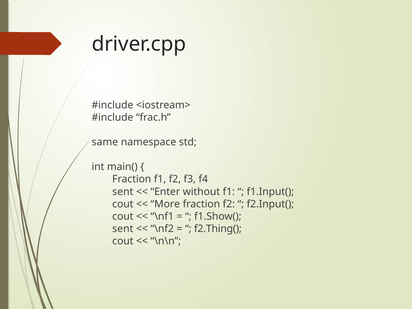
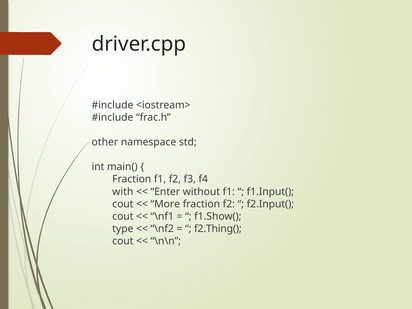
same: same -> other (105, 142)
sent: sent -> with (123, 192)
sent: sent -> type (123, 229)
